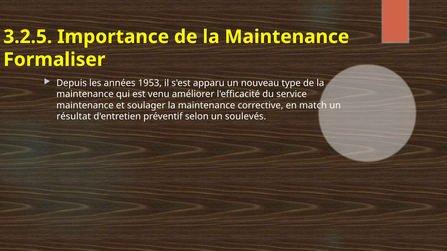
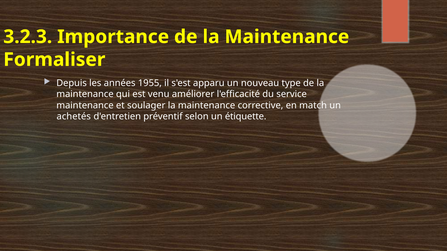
3.2.5: 3.2.5 -> 3.2.3 (28, 37)
1953: 1953 -> 1955 (150, 83)
résultat: résultat -> achetés (74, 117)
soulevés: soulevés -> étiquette (246, 117)
